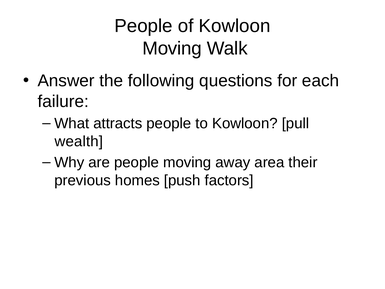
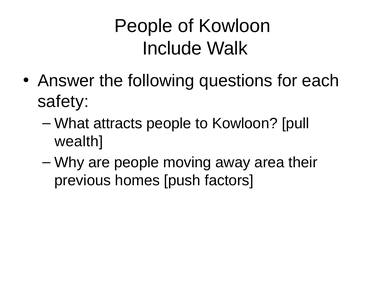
Moving: Moving -> Include (172, 48)
failure: failure -> safety (63, 101)
